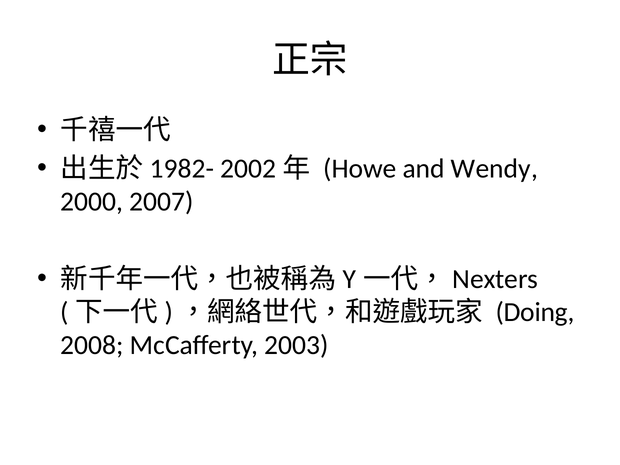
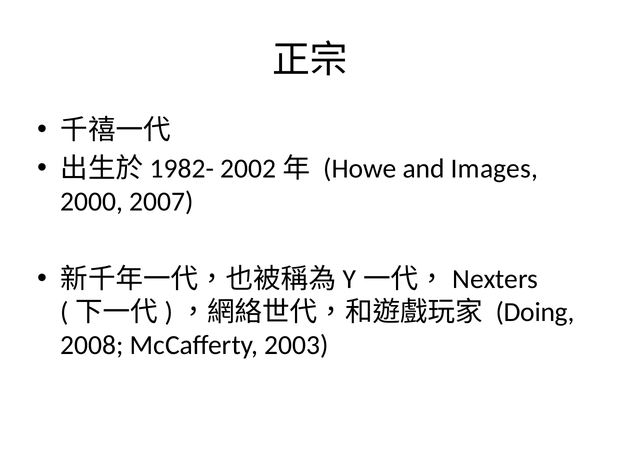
Wendy: Wendy -> Images (494, 169)
